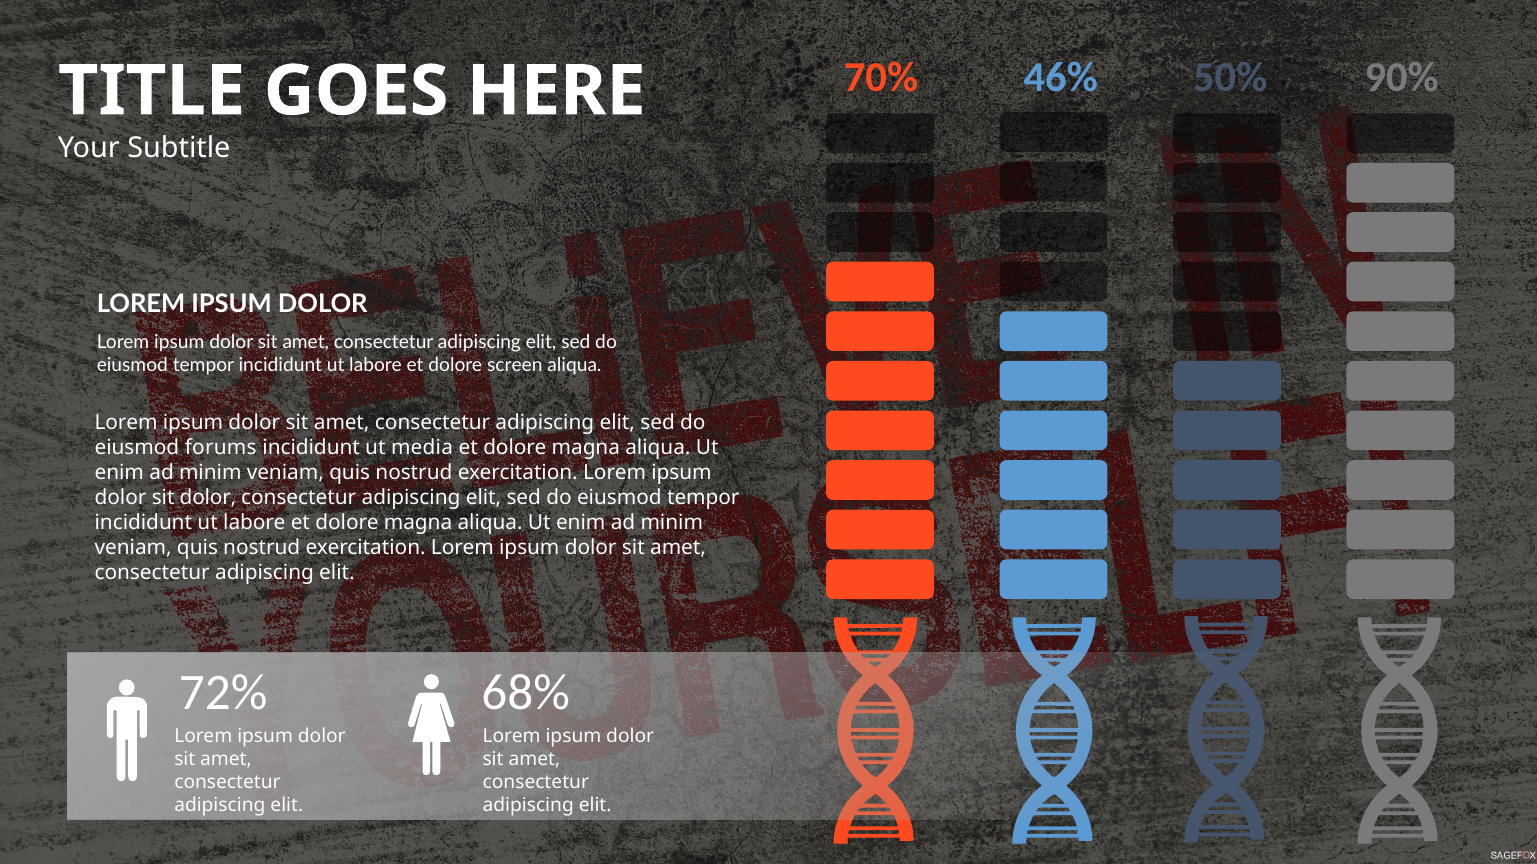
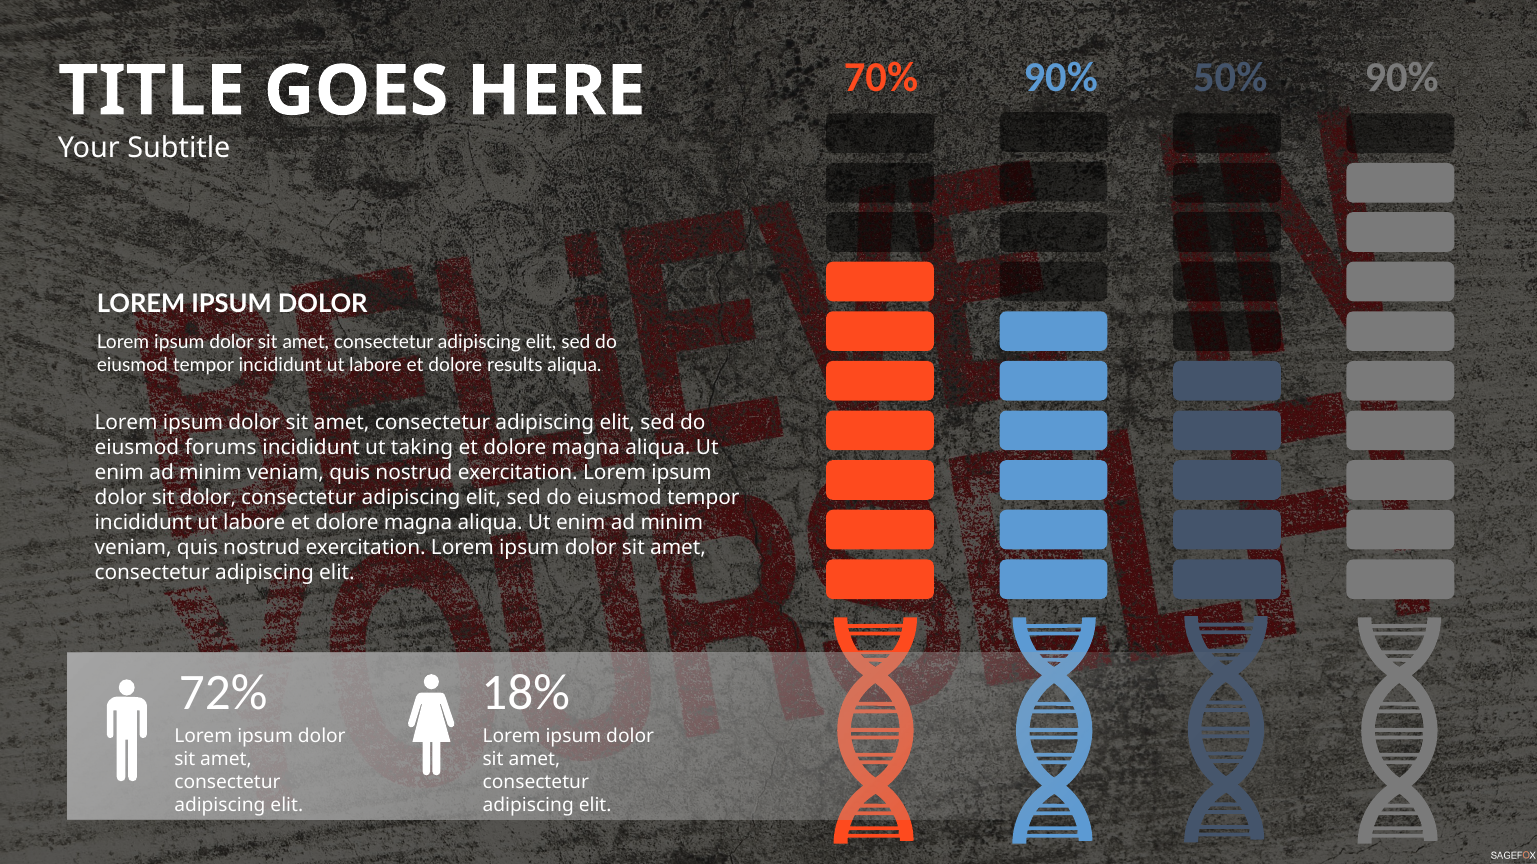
70% 46%: 46% -> 90% (1061, 77)
screen: screen -> results (515, 365)
media: media -> taking (422, 448)
68%: 68% -> 18% (526, 693)
